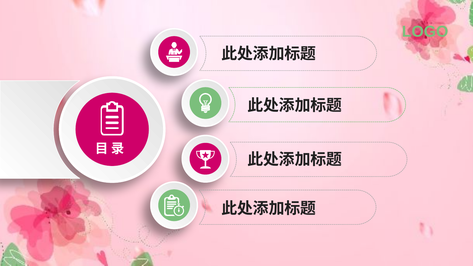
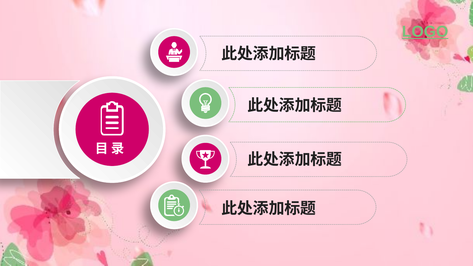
LOGO underline: none -> present (425, 32)
